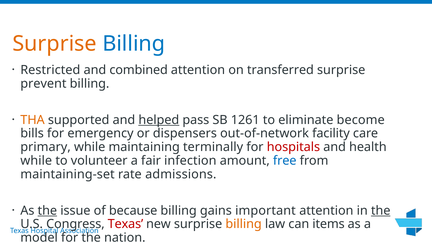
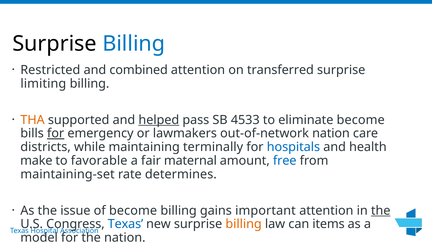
Surprise colour: orange -> black (55, 44)
prevent: prevent -> limiting (43, 84)
1261: 1261 -> 4533 (245, 120)
for underline: none -> present (56, 133)
dispensers: dispensers -> lawmakers (185, 133)
out-of-network facility: facility -> nation (331, 133)
primary: primary -> districts (46, 147)
hospitals colour: red -> blue (293, 147)
while: while -> make (36, 161)
volunteer: volunteer -> favorable (99, 161)
infection: infection -> maternal (190, 161)
admissions: admissions -> determines (181, 174)
the underline: present -> none (47, 211)
of because: because -> become (133, 211)
Texas colour: red -> blue (125, 224)
